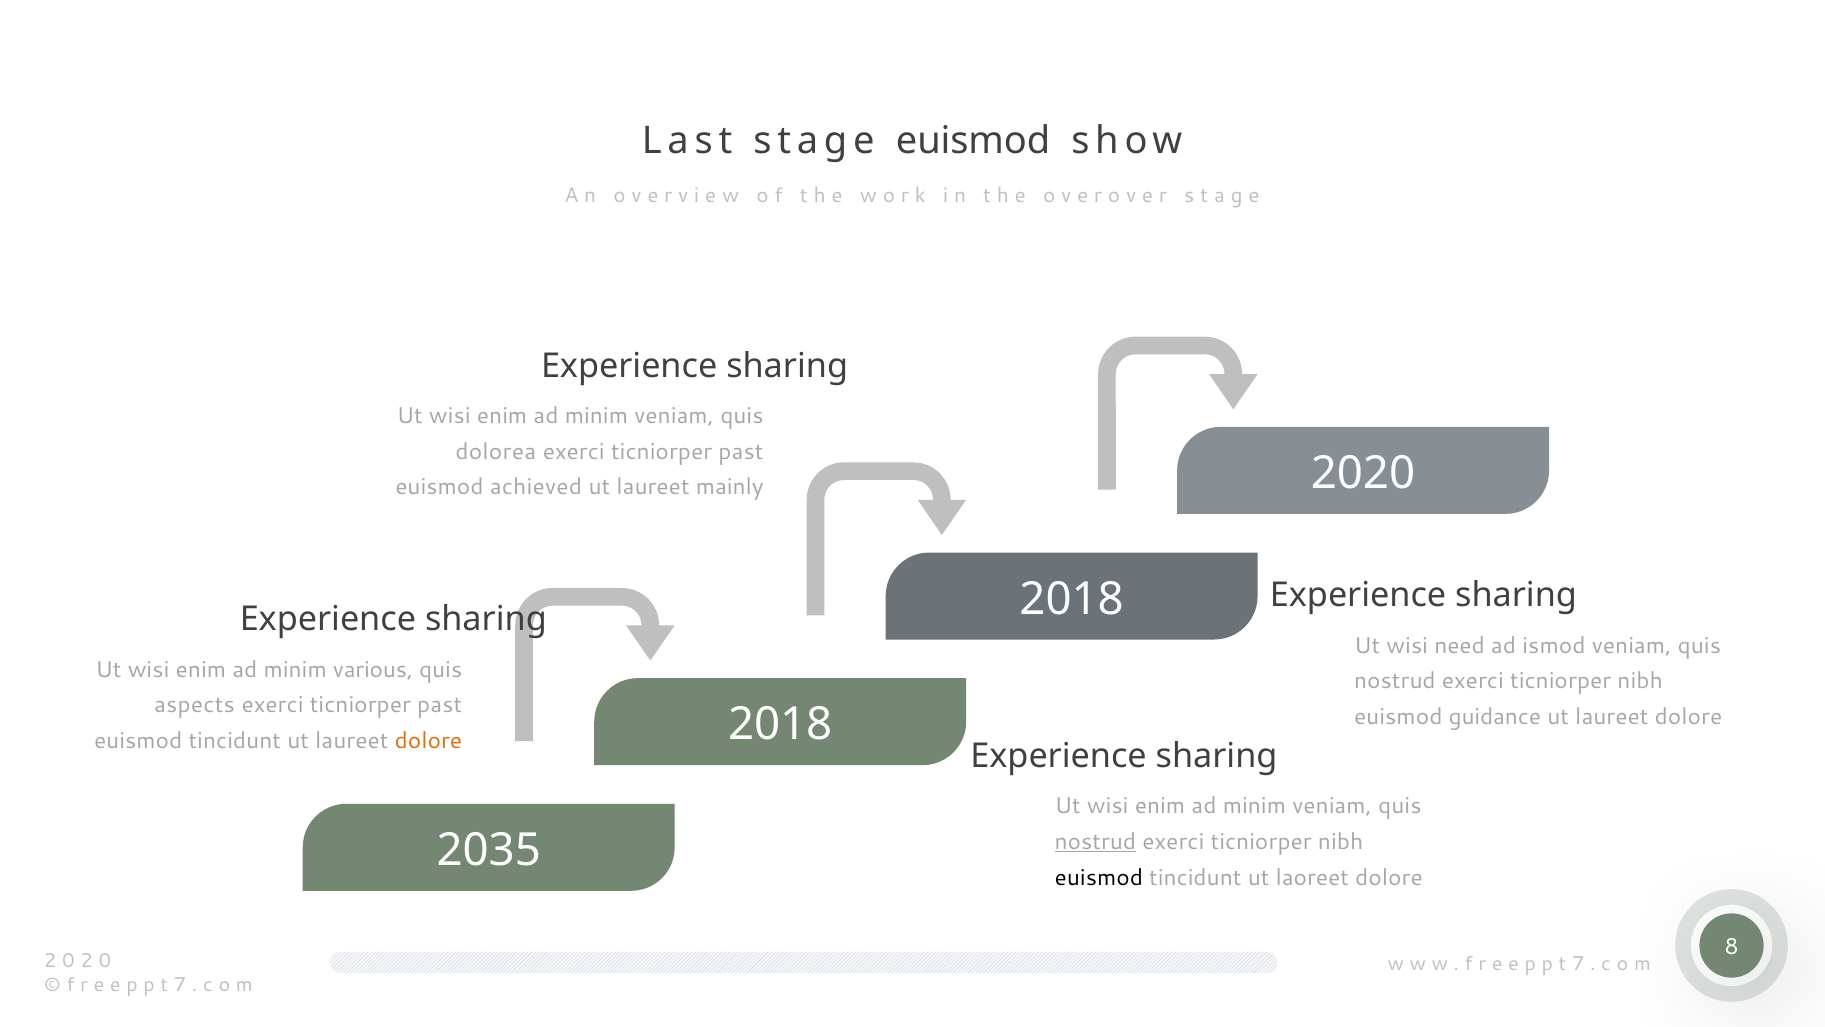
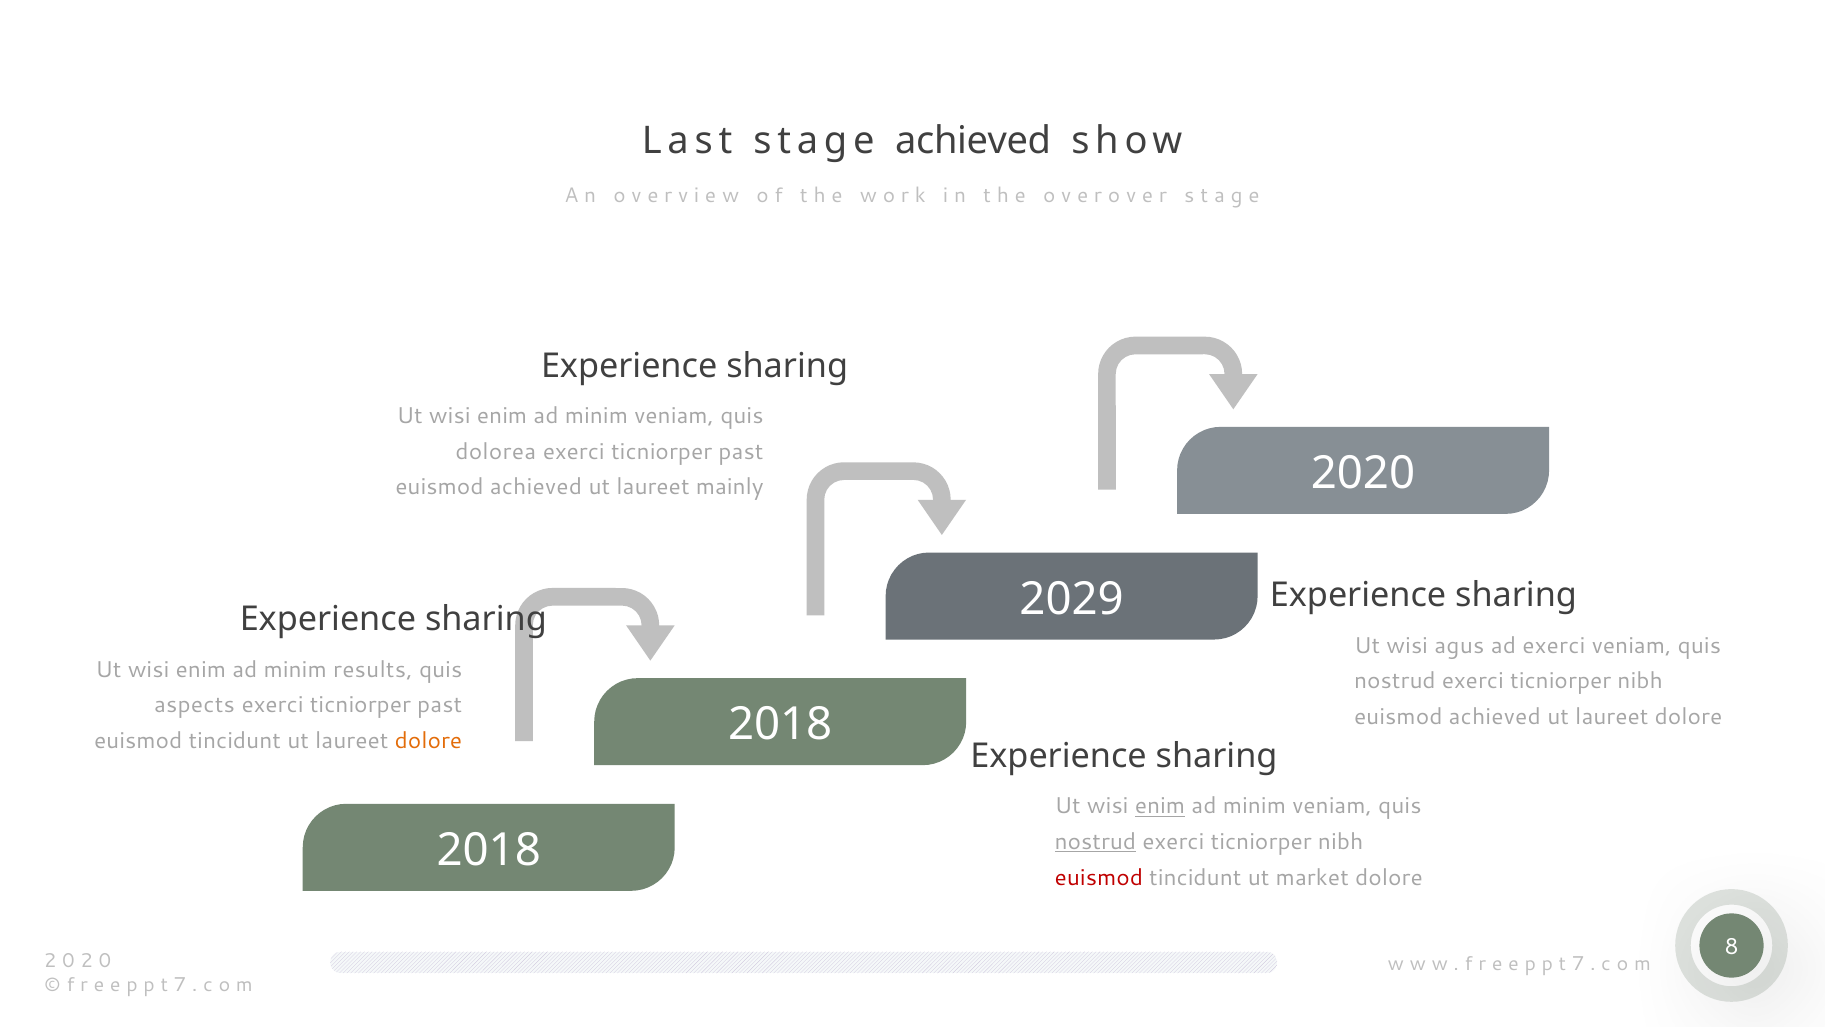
stage euismod: euismod -> achieved (973, 141)
2018: 2018 -> 2029 (1072, 599)
need: need -> agus (1459, 645)
ad ismod: ismod -> exerci (1554, 645)
various: various -> results (373, 669)
guidance: guidance -> achieved (1495, 716)
enim underline: none -> present (1160, 806)
2035: 2035 -> 2018 (489, 850)
euismod colour: black -> red (1099, 877)
laoreet: laoreet -> market (1312, 877)
